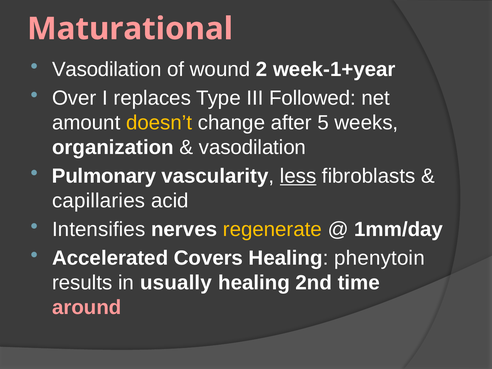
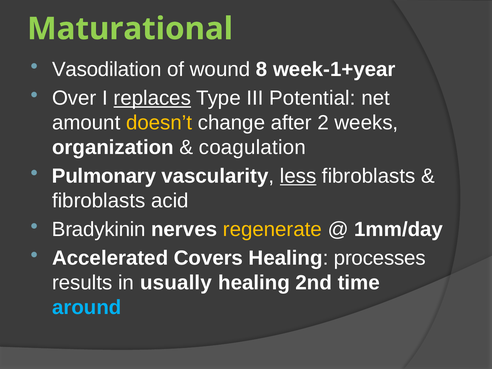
Maturational colour: pink -> light green (130, 29)
2: 2 -> 8 (262, 69)
replaces underline: none -> present (152, 98)
Followed: Followed -> Potential (312, 98)
5: 5 -> 2 (323, 123)
vasodilation: vasodilation -> coagulation (252, 147)
capillaries: capillaries -> fibroblasts (99, 201)
Intensifies: Intensifies -> Bradykinin (99, 229)
phenytoin: phenytoin -> processes (380, 258)
around colour: pink -> light blue (87, 307)
